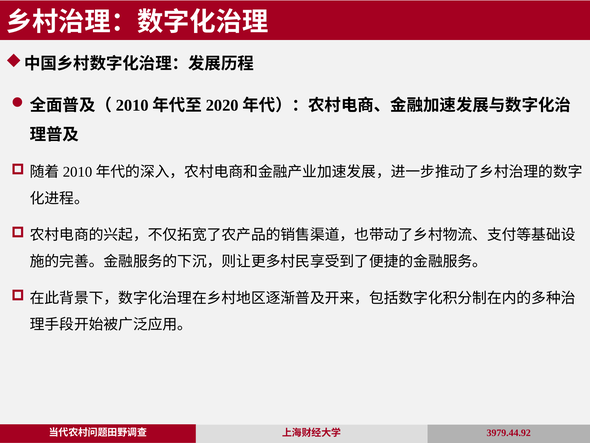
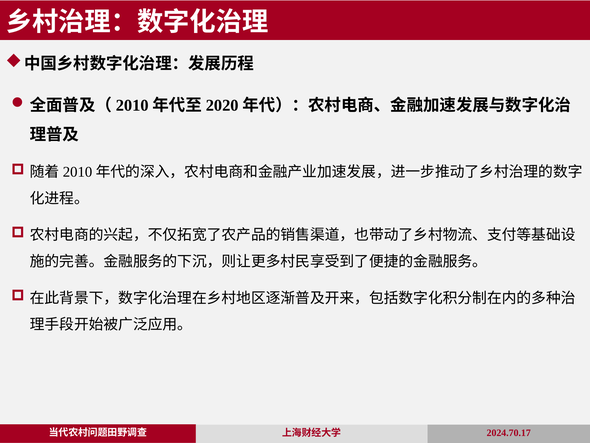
3979.44.92: 3979.44.92 -> 2024.70.17 (509, 433)
